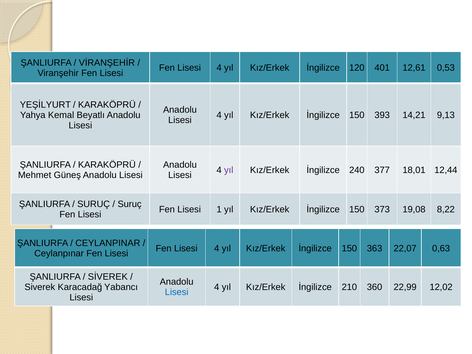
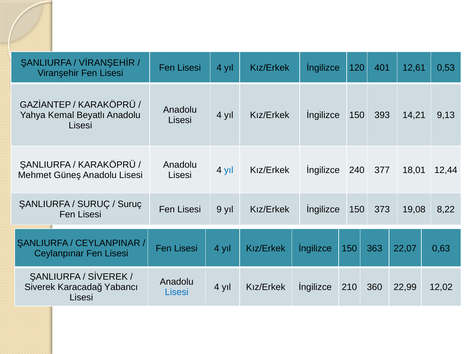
YEŞİLYURT: YEŞİLYURT -> GAZİANTEP (45, 105)
yıl colour: purple -> blue (229, 170)
1: 1 -> 9 (219, 209)
